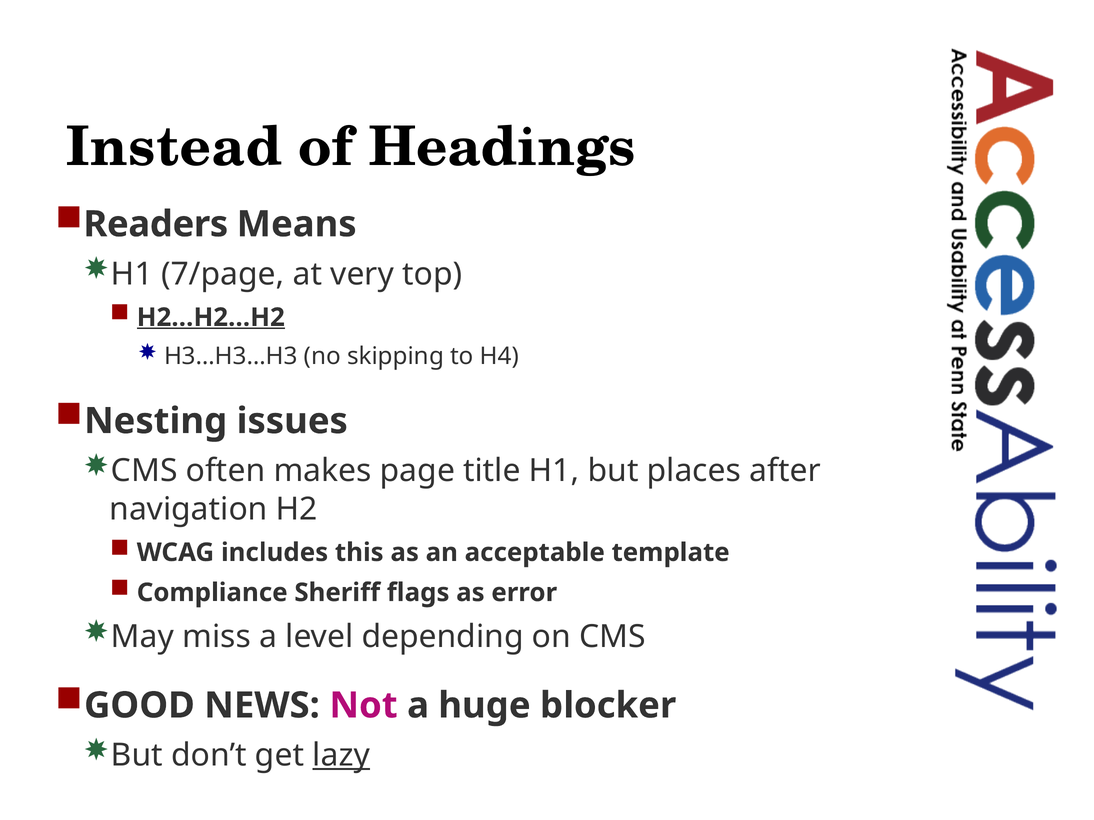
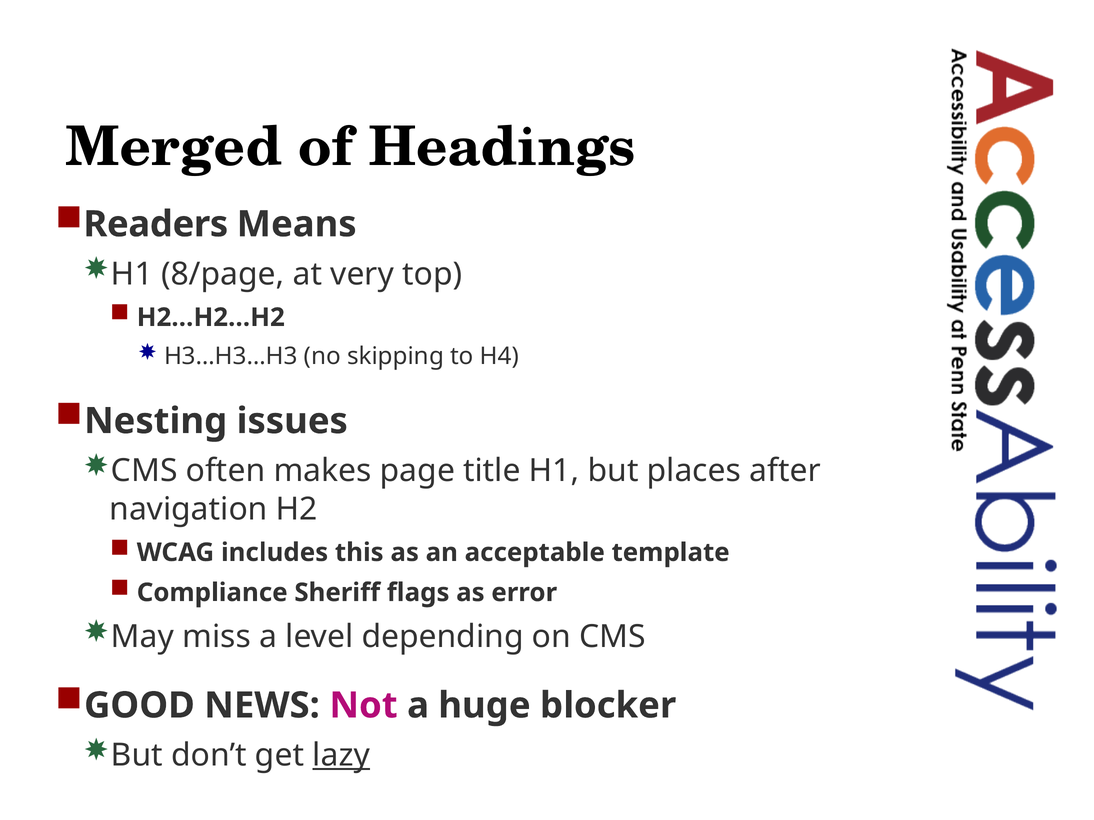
Instead: Instead -> Merged (174, 147)
7/page: 7/page -> 8/page (223, 274)
H2…H2…H2 underline: present -> none (211, 318)
